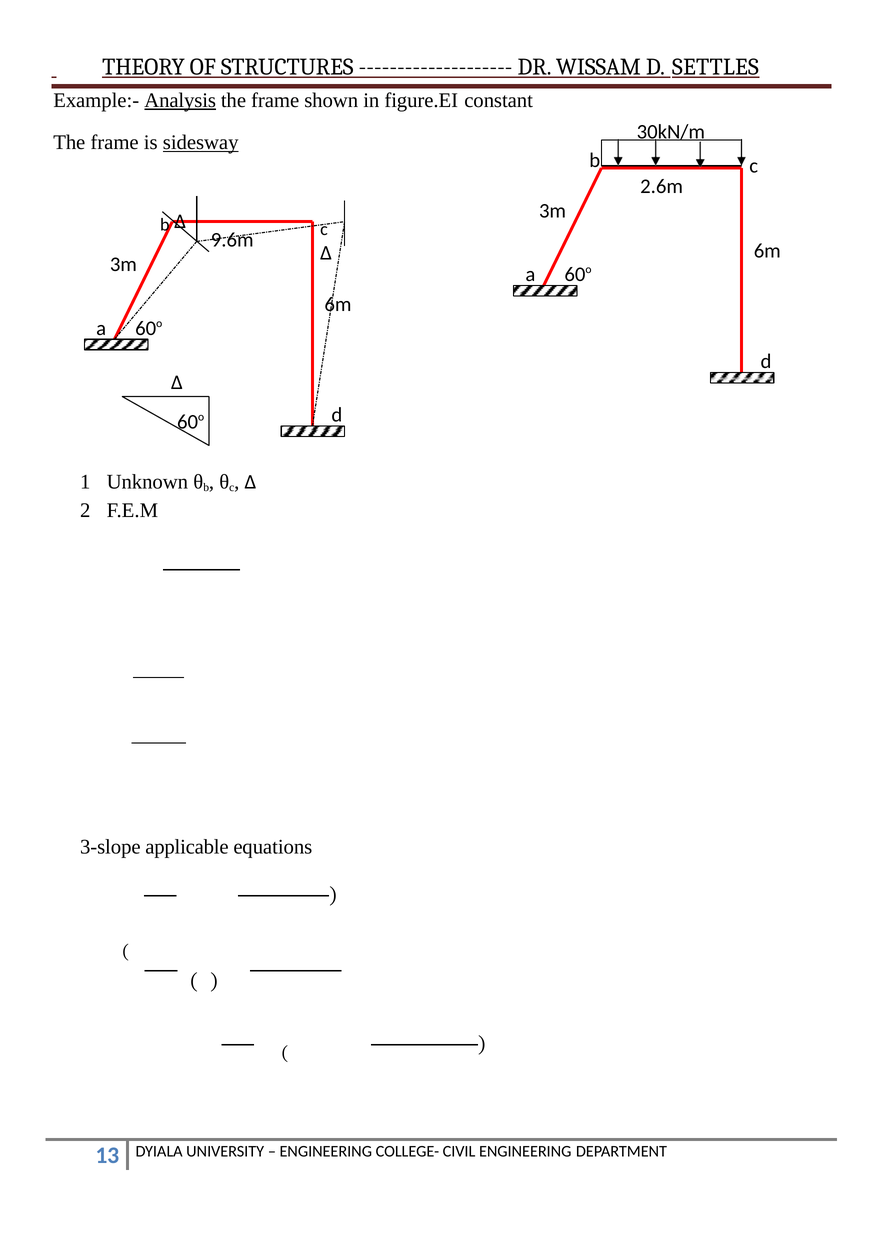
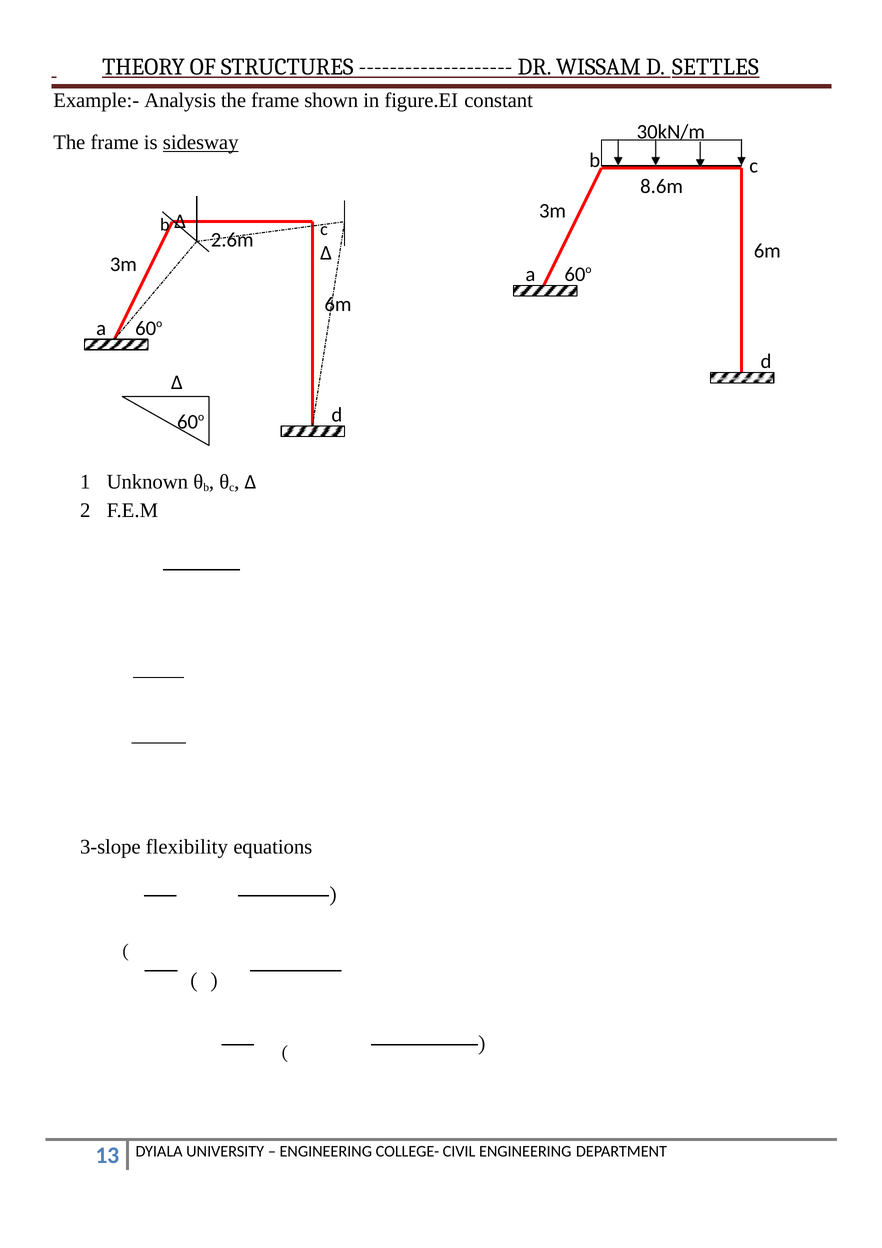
Analysis underline: present -> none (180, 100)
2.6m: 2.6m -> 8.6m (662, 186)
9.6m: 9.6m -> 2.6m (232, 240)
applicable: applicable -> flexibility (187, 847)
